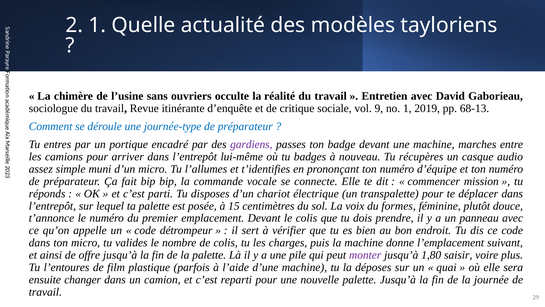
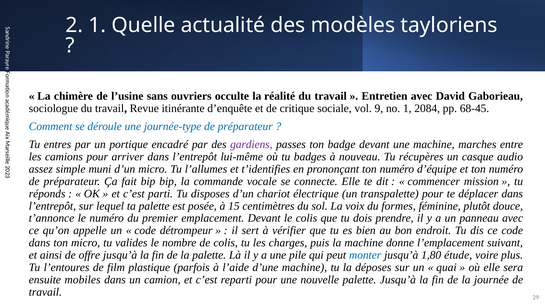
2019: 2019 -> 2084 (427, 108)
68-13: 68-13 -> 68-45 (475, 108)
monter colour: purple -> blue (365, 255)
saisir: saisir -> étude (458, 255)
changer: changer -> mobiles (83, 279)
